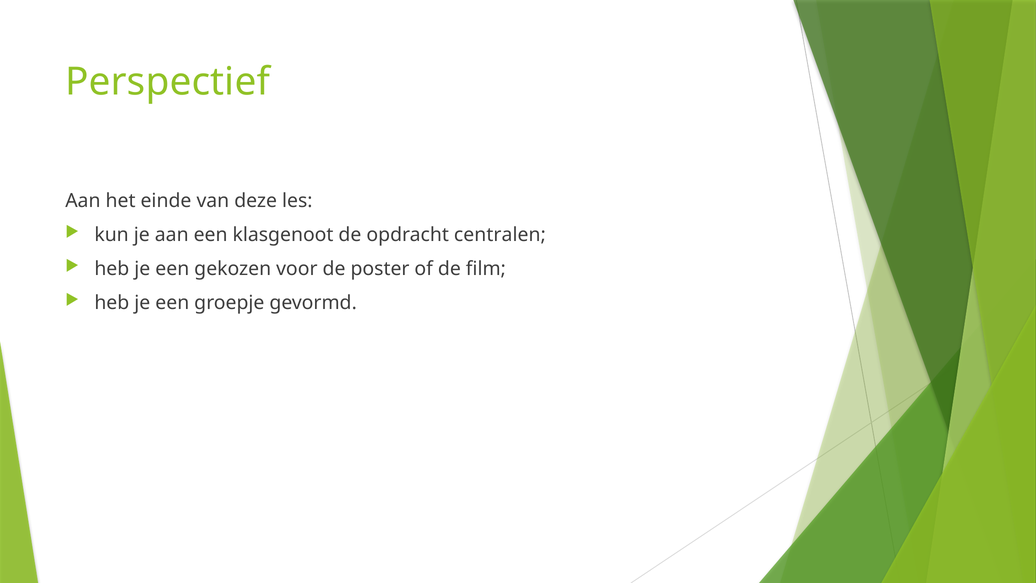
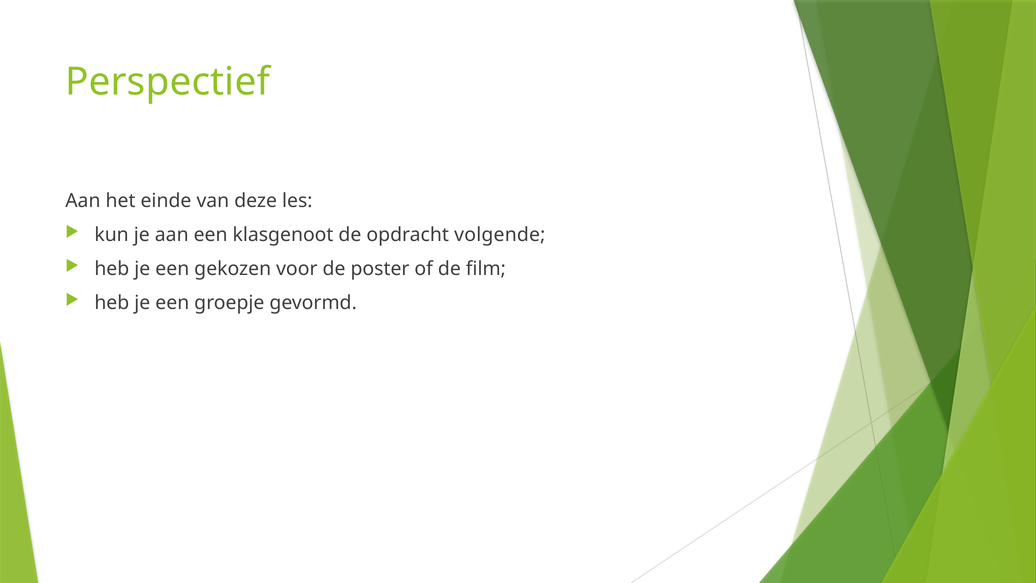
centralen: centralen -> volgende (500, 235)
